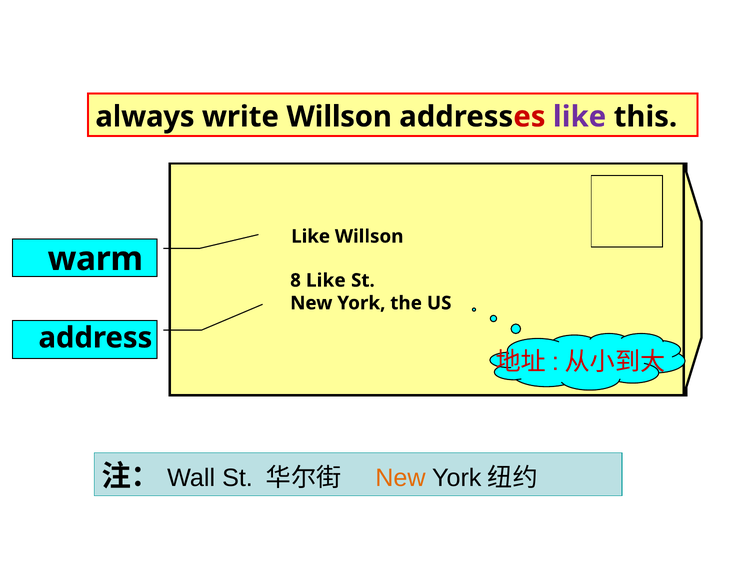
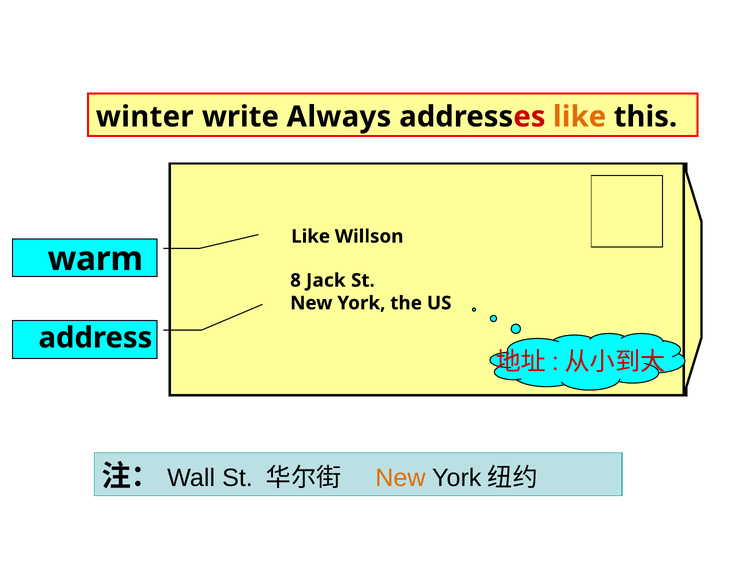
always: always -> winter (145, 117)
write Willson: Willson -> Always (339, 117)
like colour: purple -> orange (580, 117)
8 Like: Like -> Jack (326, 280)
